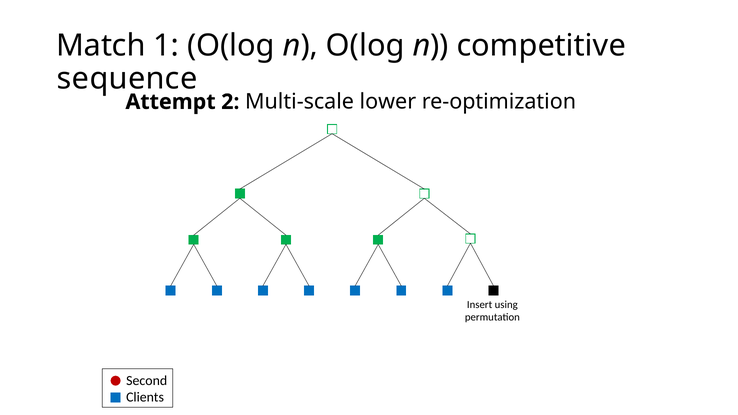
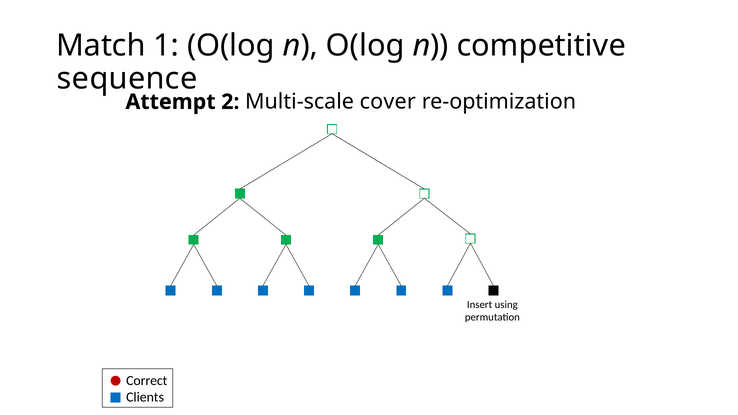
lower: lower -> cover (388, 102)
Second: Second -> Correct (147, 381)
